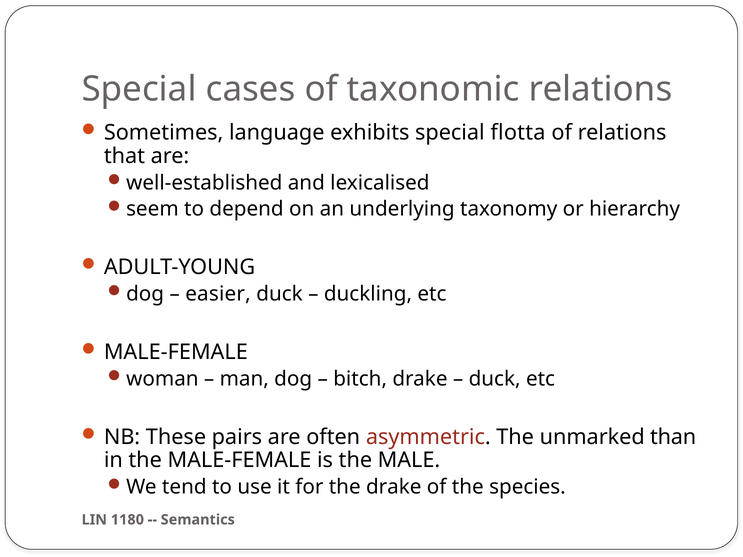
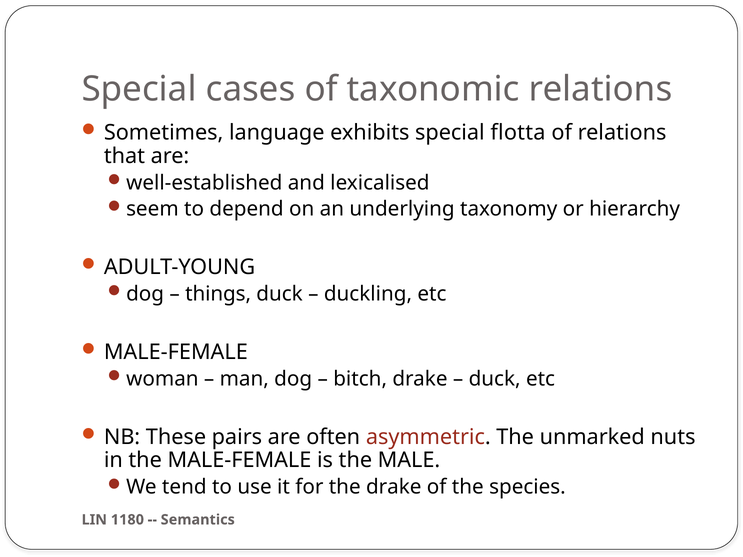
easier: easier -> things (218, 294)
than: than -> nuts (673, 437)
